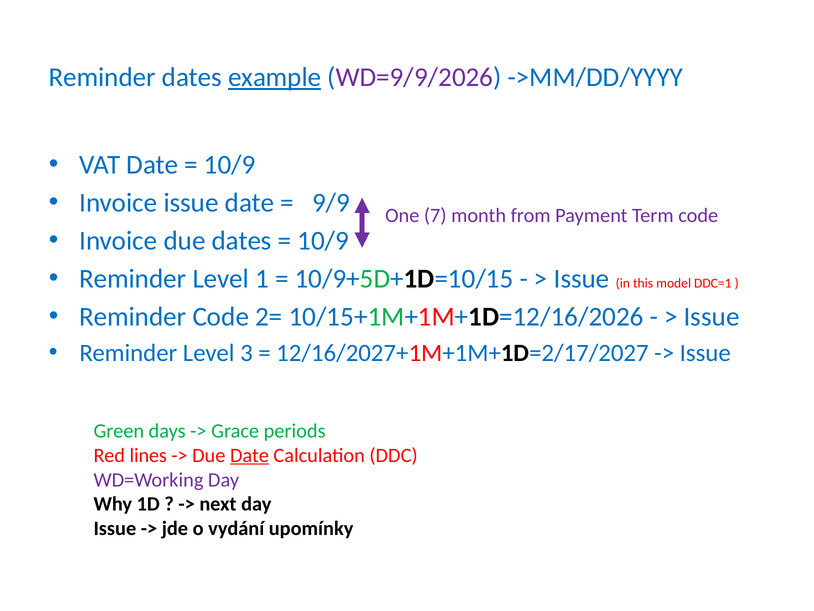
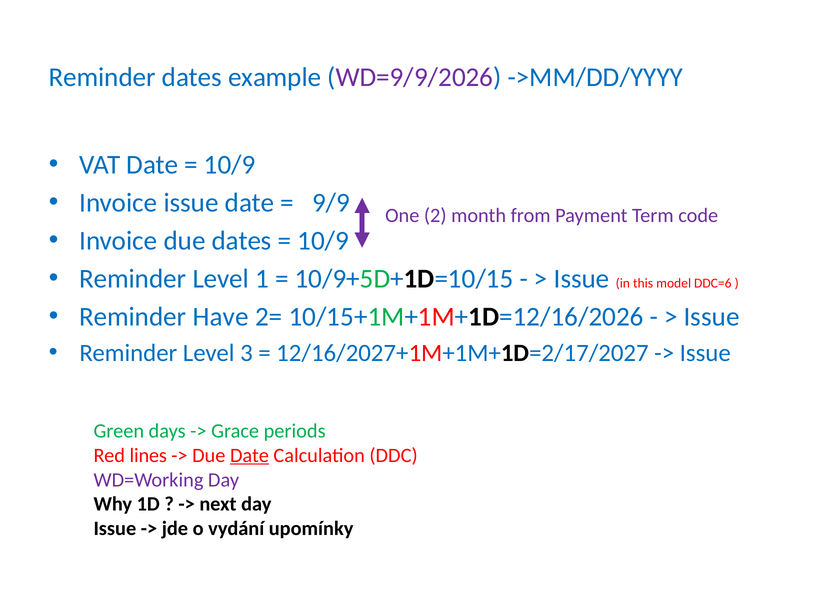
example underline: present -> none (275, 77)
7: 7 -> 2 (435, 215)
DDC=1: DDC=1 -> DDC=6 (713, 283)
Reminder Code: Code -> Have (221, 317)
